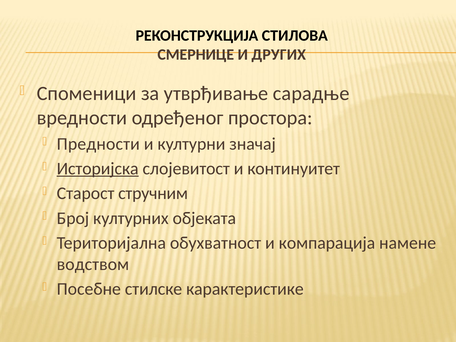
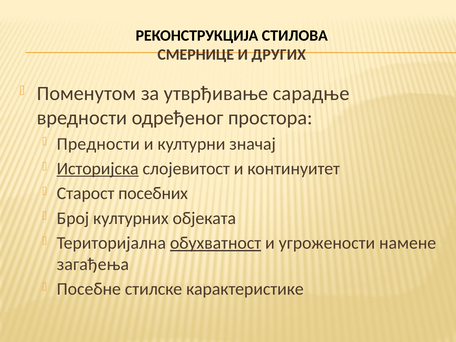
Споменици: Споменици -> Поменутом (87, 93)
стручним: стручним -> посебних (153, 193)
обухватност underline: none -> present (216, 243)
компарација: компарација -> угрожености (327, 243)
водством: водством -> загађења (93, 264)
